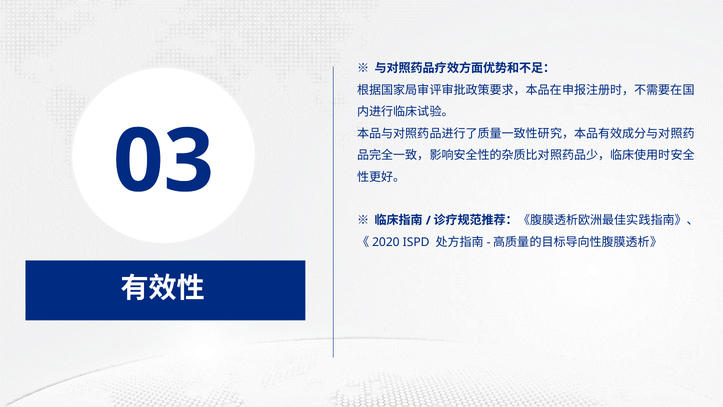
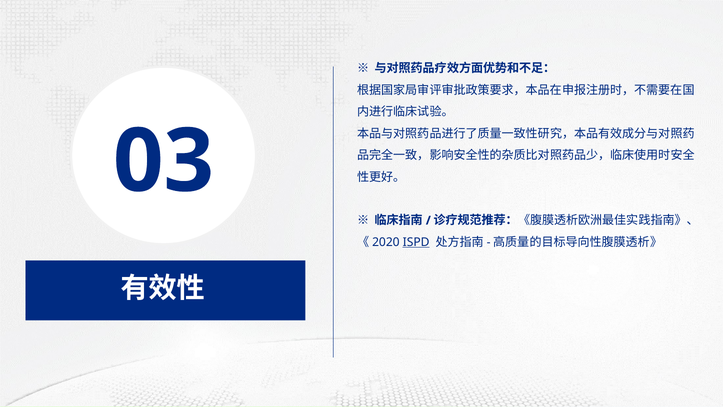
ISPD underline: none -> present (416, 242)
